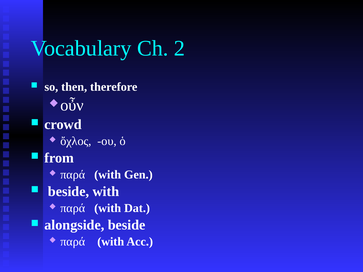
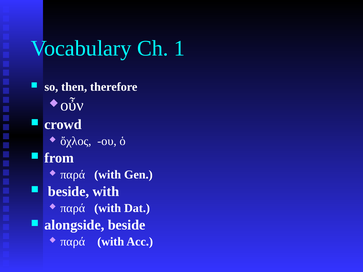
2: 2 -> 1 (180, 48)
